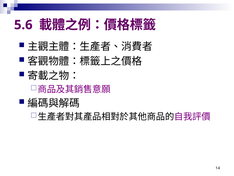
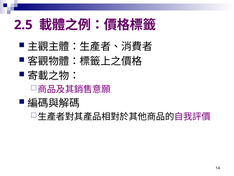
5.6: 5.6 -> 2.5 (23, 25)
